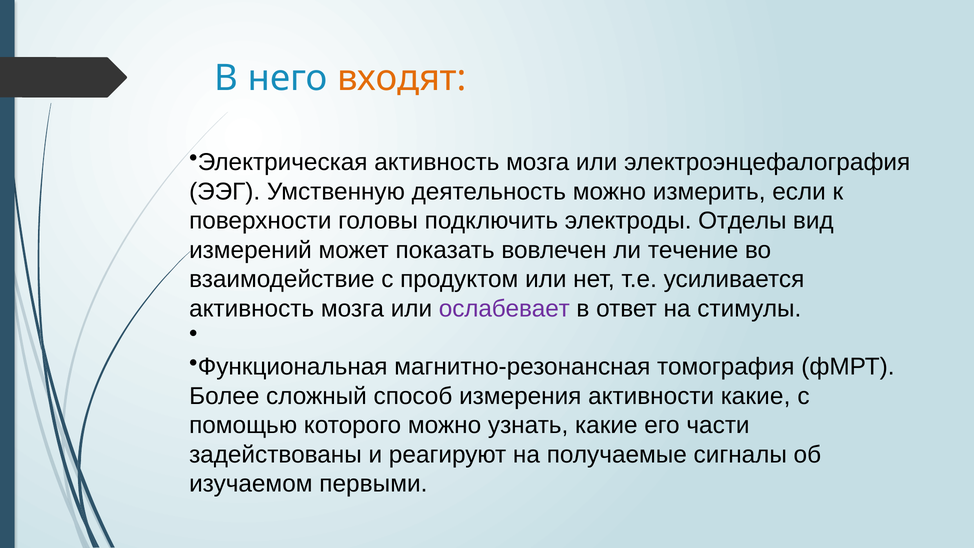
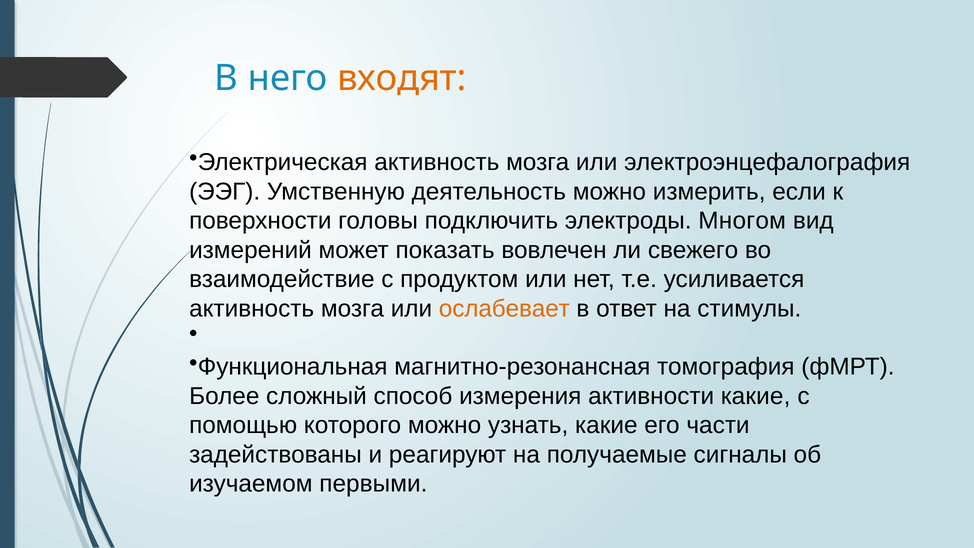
Отделы: Отделы -> Многом (742, 221)
течение: течение -> свежего (693, 250)
ослабевает colour: purple -> orange (504, 308)
